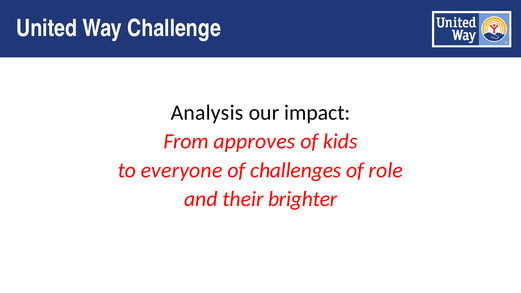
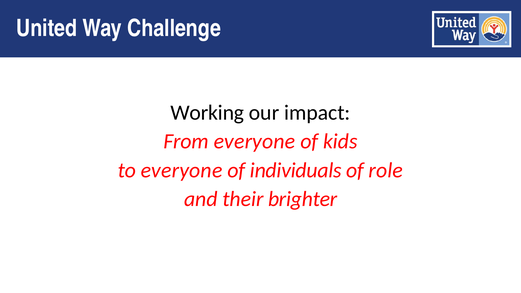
Analysis: Analysis -> Working (207, 113)
From approves: approves -> everyone (255, 141)
challenges: challenges -> individuals (296, 170)
